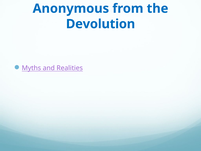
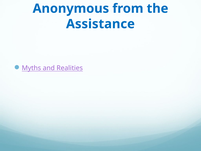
Devolution: Devolution -> Assistance (100, 24)
